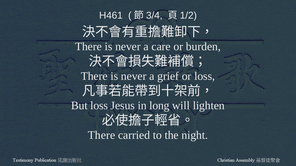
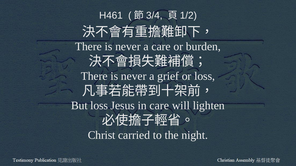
in long: long -> care (159, 106)
There: There -> Christ (102, 135)
